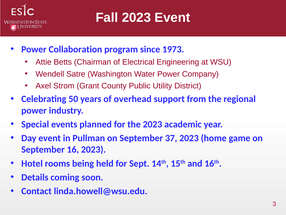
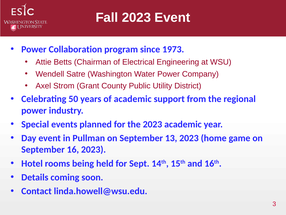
of overhead: overhead -> academic (133, 99)
37: 37 -> 13 (171, 138)
